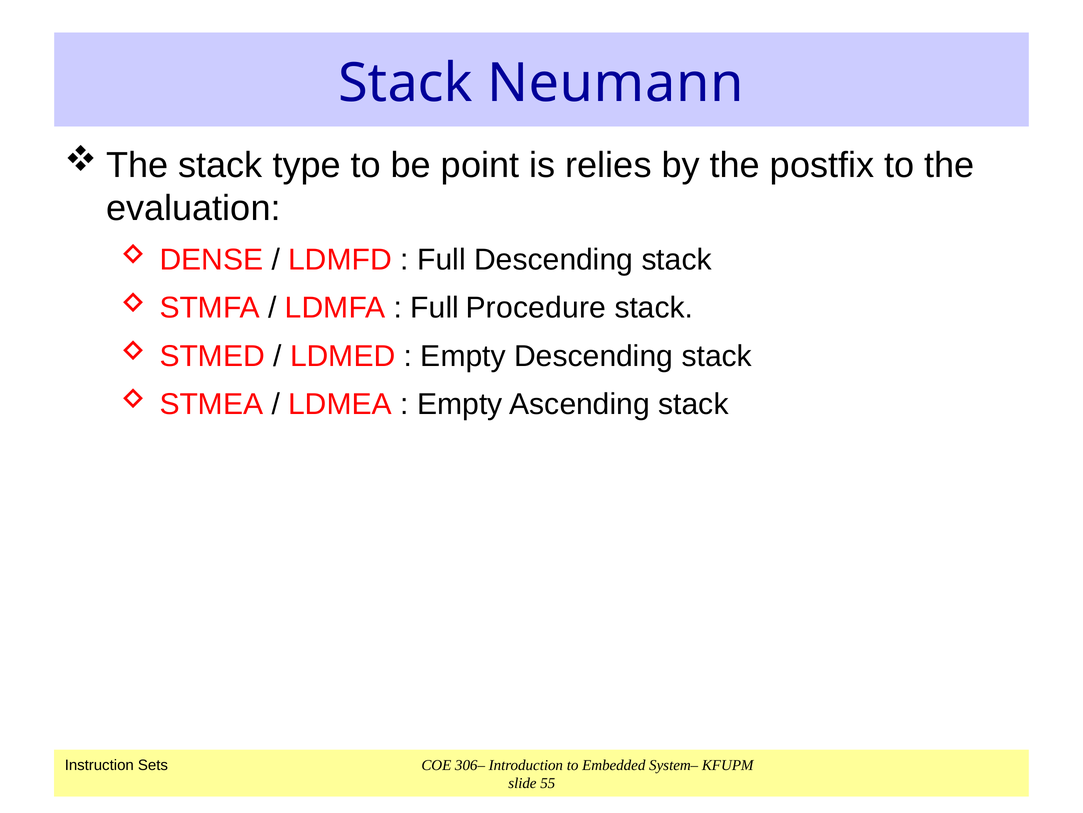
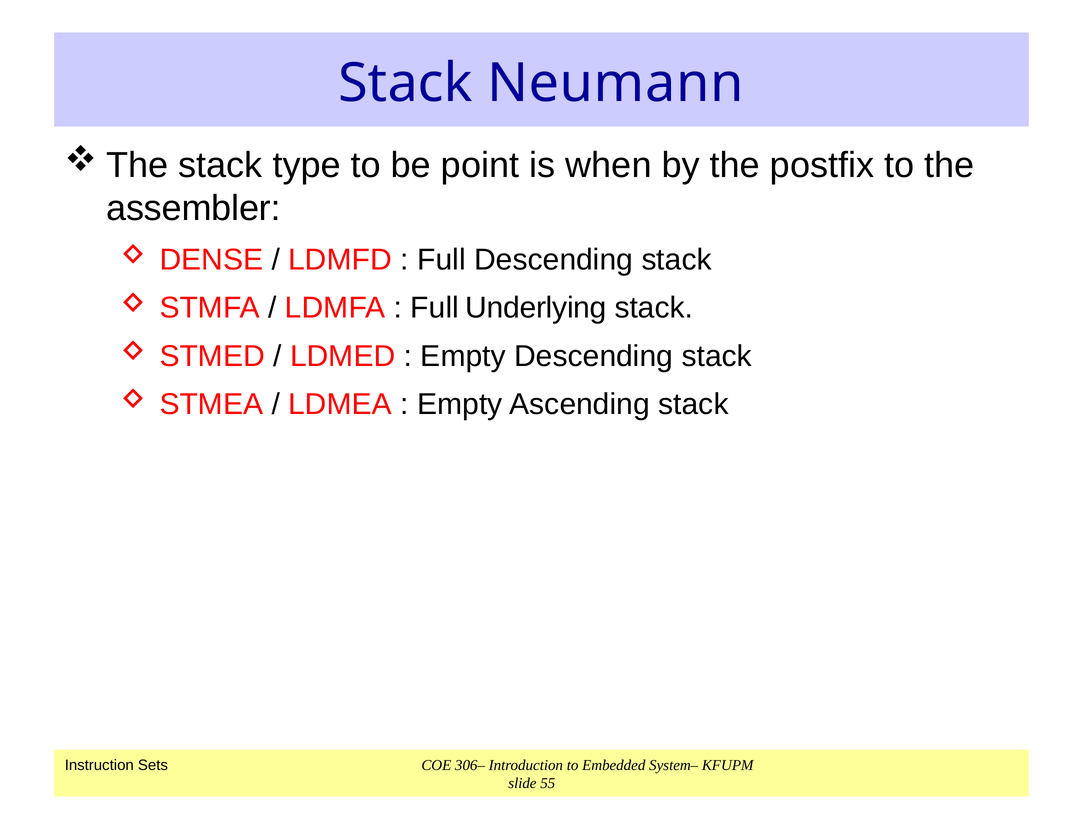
relies: relies -> when (608, 165)
evaluation: evaluation -> assembler (193, 208)
Procedure: Procedure -> Underlying (536, 308)
